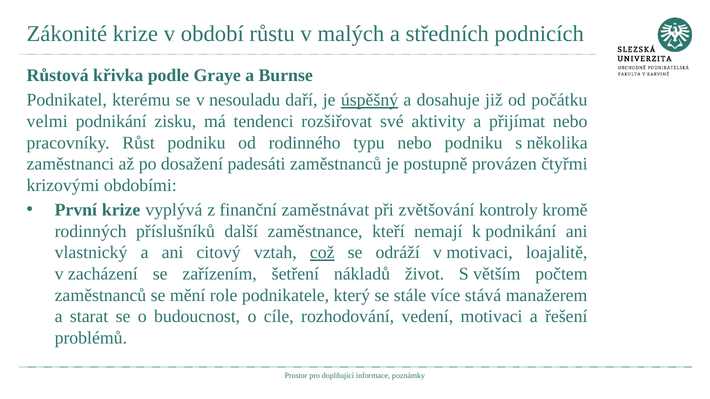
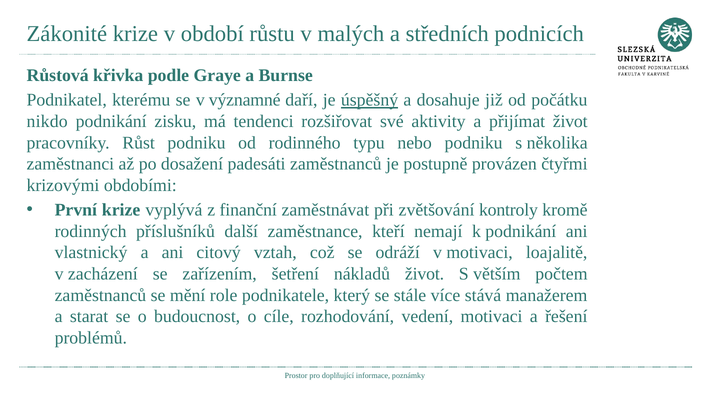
nesouladu: nesouladu -> významné (245, 100)
velmi: velmi -> nikdo (47, 121)
přijímat nebo: nebo -> život (570, 121)
což underline: present -> none (322, 253)
